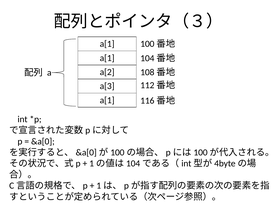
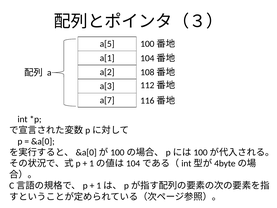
a[1: a[1 -> a[5 (107, 44)
a[1: a[1 -> a[7 (107, 100)
